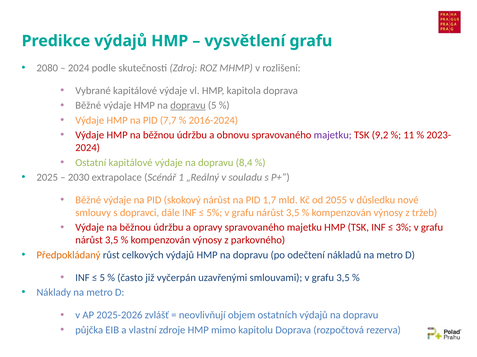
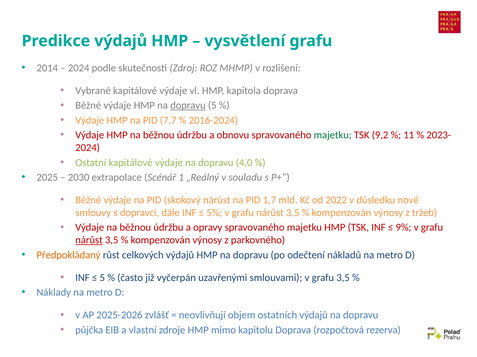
2080: 2080 -> 2014 (47, 68)
majetku colour: purple -> green (333, 135)
8,4: 8,4 -> 4,0 (244, 163)
2055: 2055 -> 2022 (336, 200)
3%: 3% -> 9% (404, 228)
nárůst underline: none -> present (89, 241)
